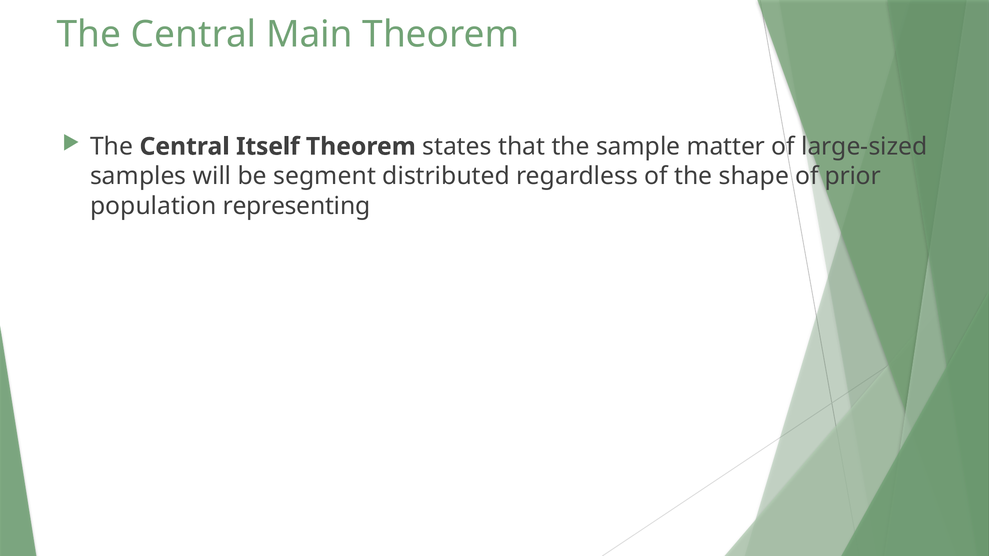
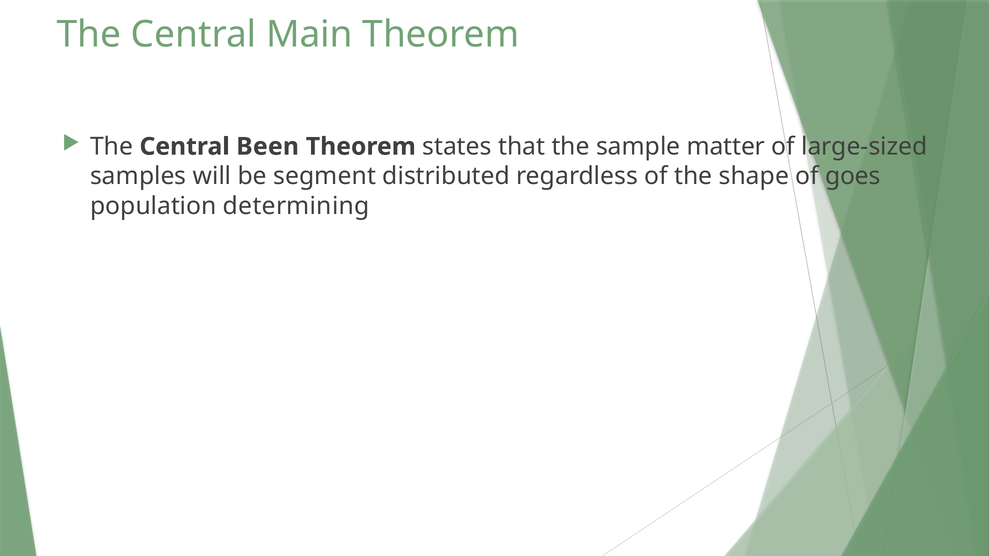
Itself: Itself -> Been (268, 147)
prior: prior -> goes (853, 176)
representing: representing -> determining (296, 206)
